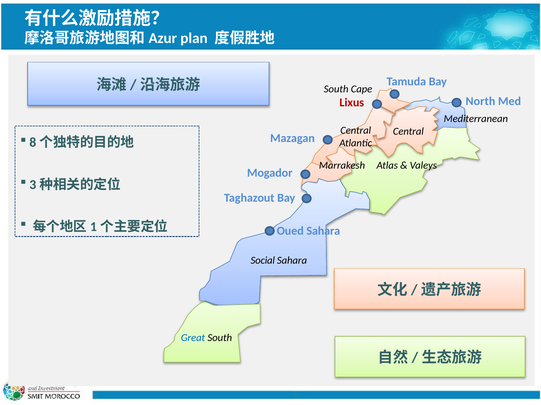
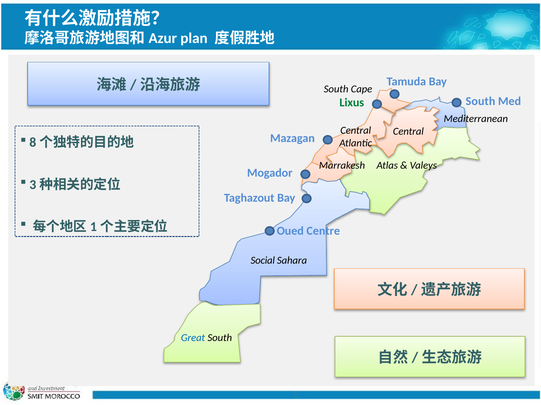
North: North -> South (480, 101)
Lixus colour: red -> green (352, 103)
Oued Sahara: Sahara -> Centre (323, 231)
